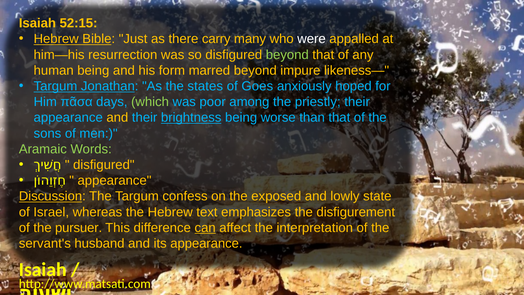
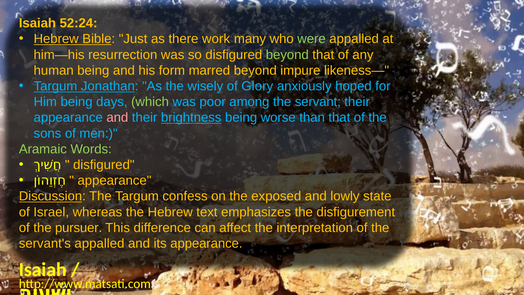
52:15: 52:15 -> 52:24 (79, 23)
carry: carry -> work (216, 39)
were colour: white -> light green (312, 39)
states: states -> wisely (205, 86)
Goes: Goes -> Glory (257, 86)
Him πᾶσα: πᾶσα -> being (77, 102)
priestly: priestly -> servant (318, 102)
and colour: yellow -> pink (117, 118)
can underline: present -> none (205, 228)
servant's husband: husband -> appalled (99, 243)
